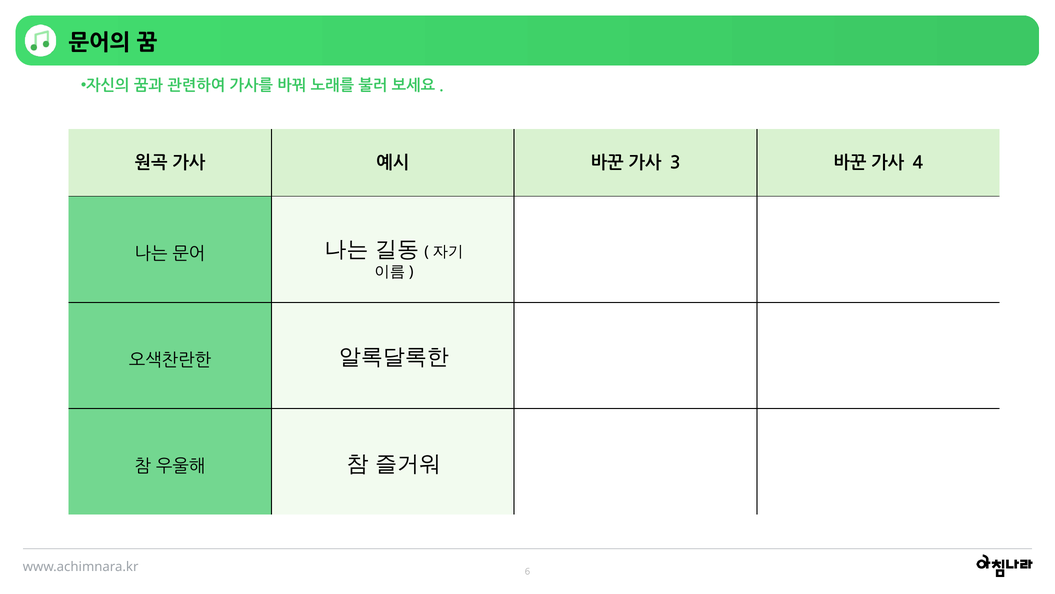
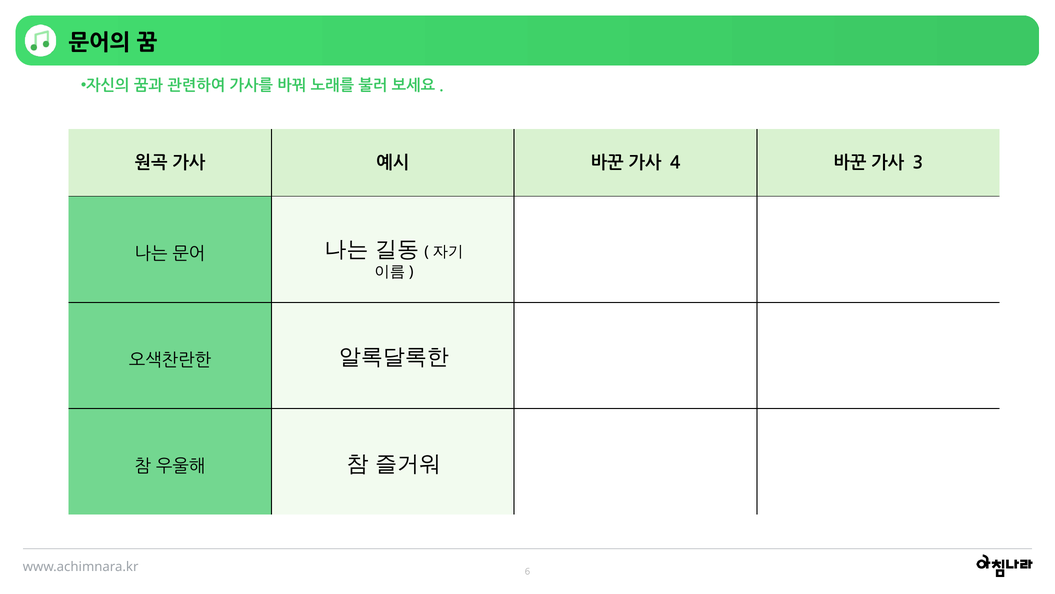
3: 3 -> 4 (675, 163)
4: 4 -> 3 (918, 163)
